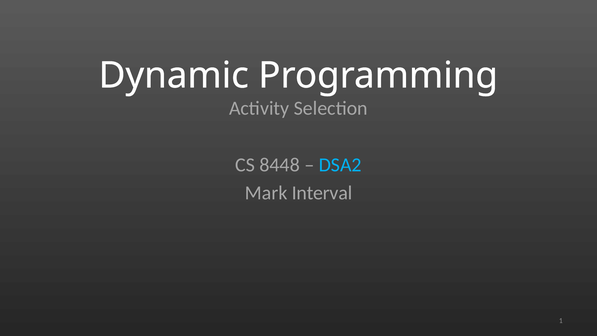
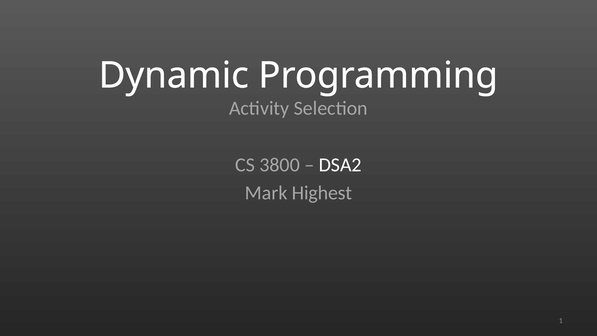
8448: 8448 -> 3800 (280, 165)
DSA2 colour: light blue -> white (340, 165)
Interval: Interval -> Highest (322, 193)
